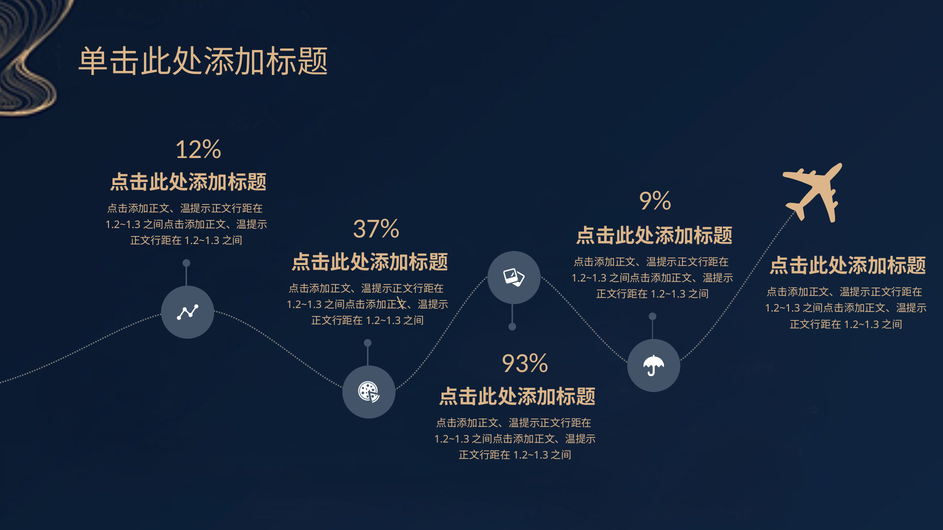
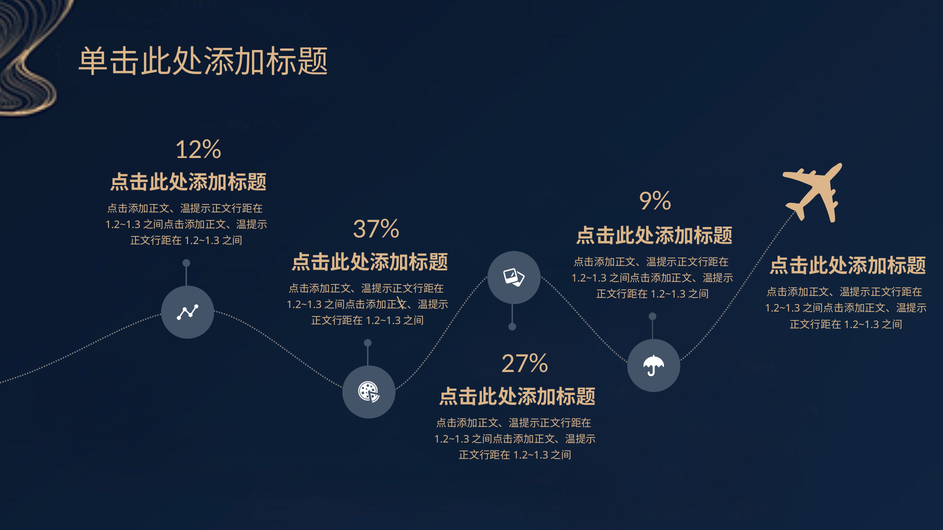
93%: 93% -> 27% (525, 364)
